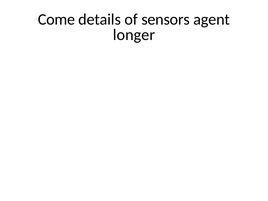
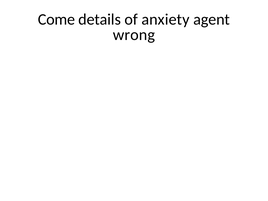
sensors: sensors -> anxiety (165, 20)
longer: longer -> wrong (134, 35)
